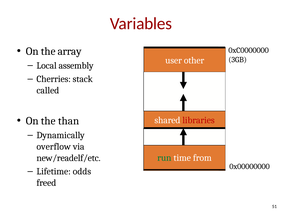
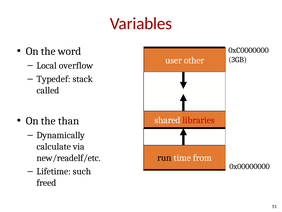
array: array -> word (70, 51)
assembly: assembly -> overflow (76, 65)
Cherries: Cherries -> Typedef (54, 79)
overflow: overflow -> calculate (54, 146)
run colour: green -> black (164, 158)
odds: odds -> such (82, 171)
